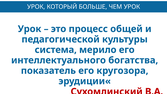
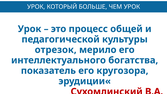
система: система -> отрезок (56, 50)
